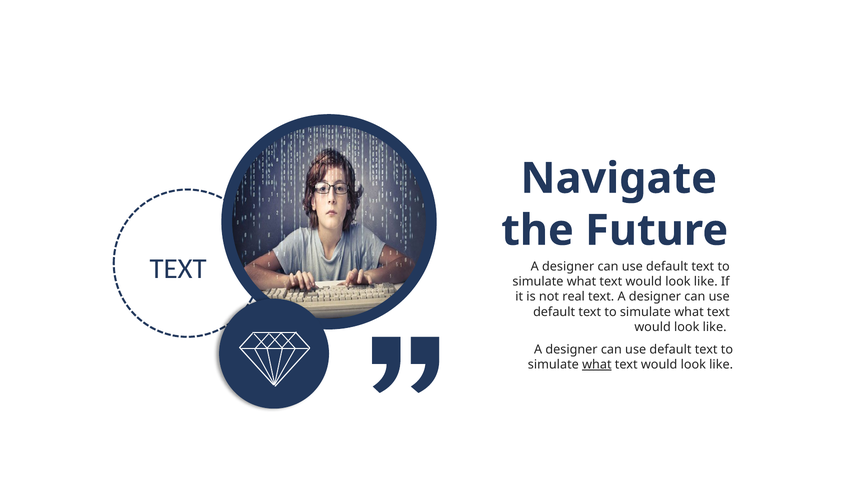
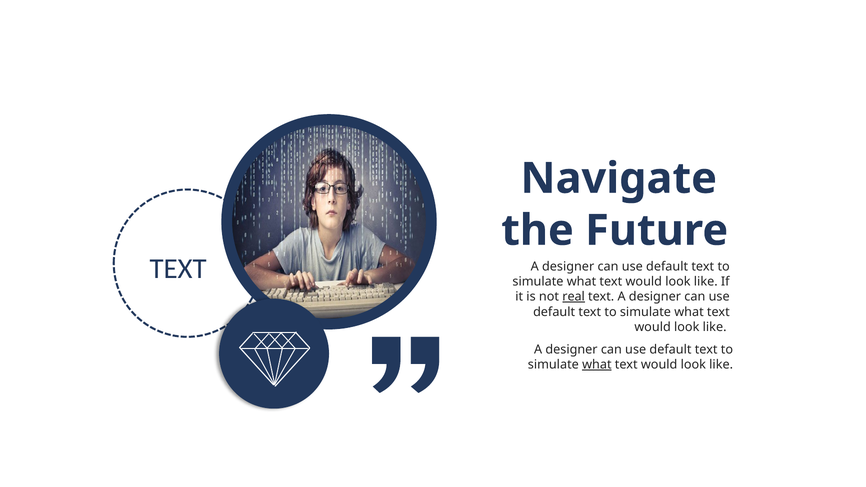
real underline: none -> present (574, 297)
